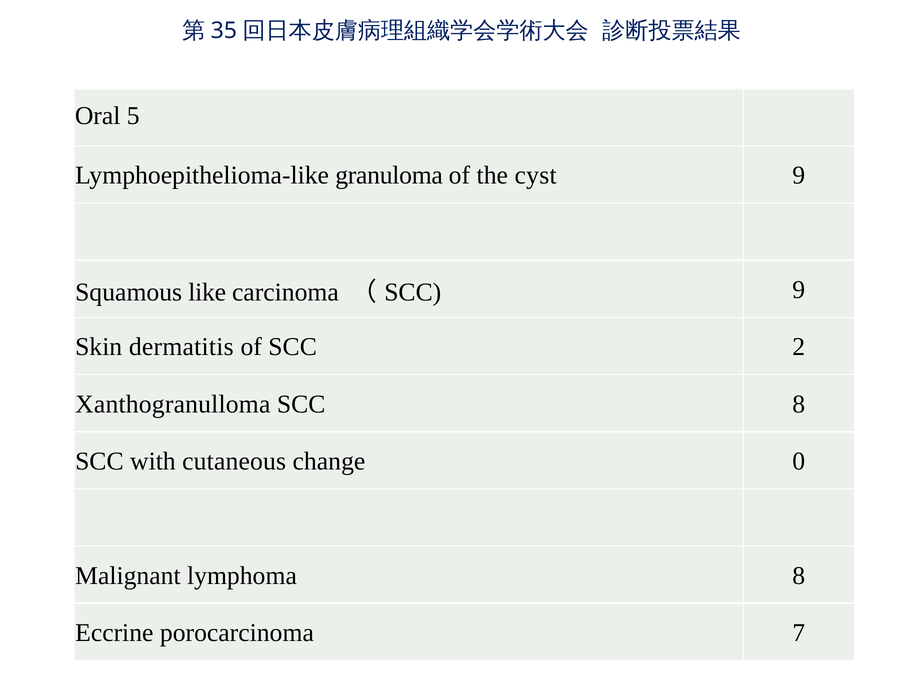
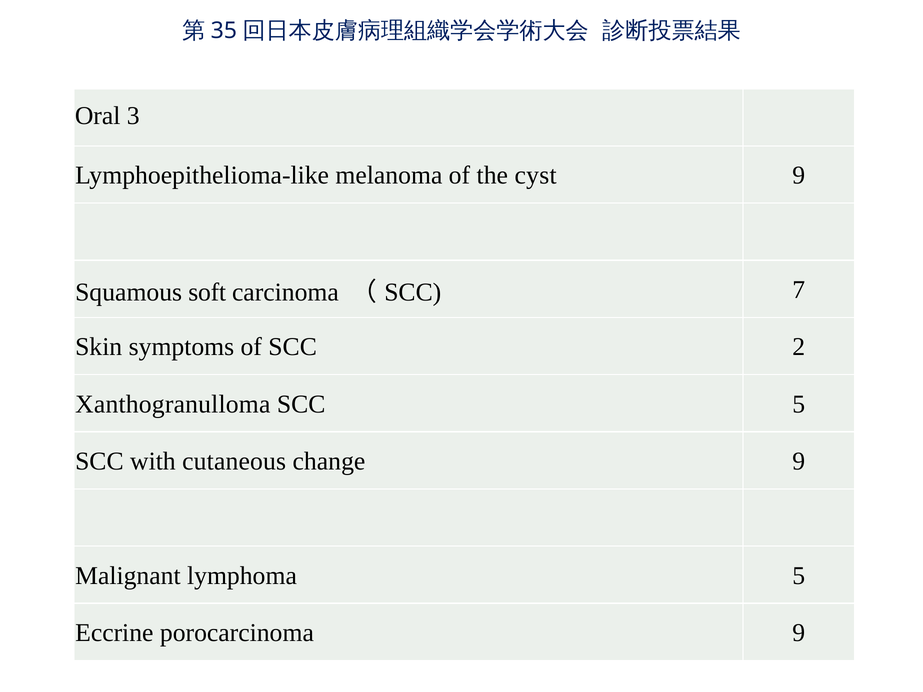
5: 5 -> 3 (133, 116)
granuloma: granuloma -> melanoma (389, 175)
like: like -> soft (207, 292)
SCC 9: 9 -> 7 (799, 290)
dermatitis: dermatitis -> symptoms (181, 347)
SCC 8: 8 -> 5 (799, 404)
change 0: 0 -> 9 (799, 461)
lymphoma 8: 8 -> 5 (799, 576)
porocarcinoma 7: 7 -> 9 (799, 633)
